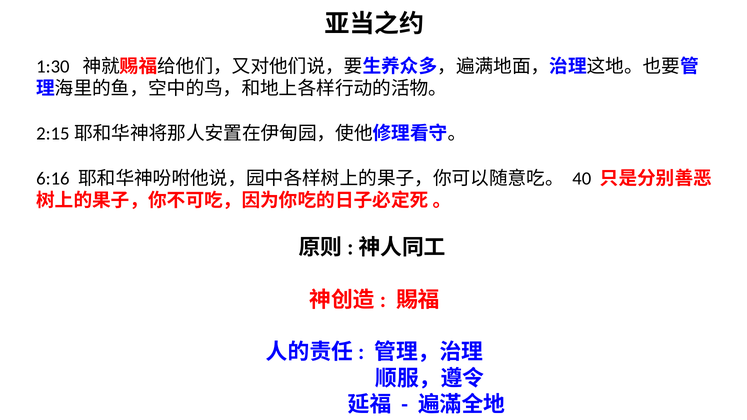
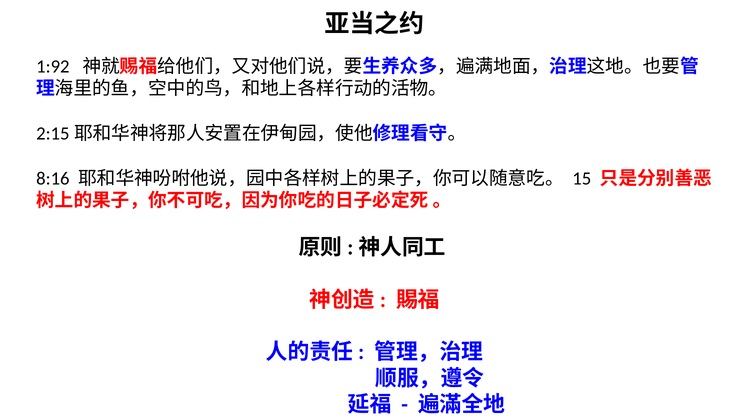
1:30: 1:30 -> 1:92 (53, 66)
6:16: 6:16 -> 8:16 (53, 178)
40: 40 -> 15 (582, 178)
